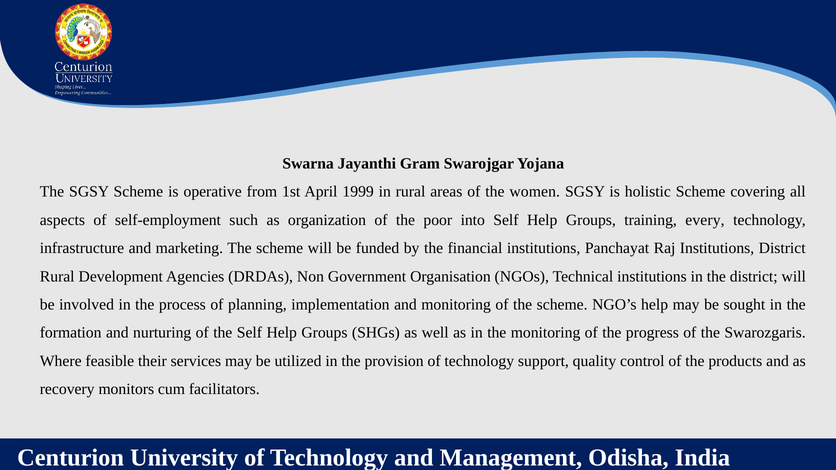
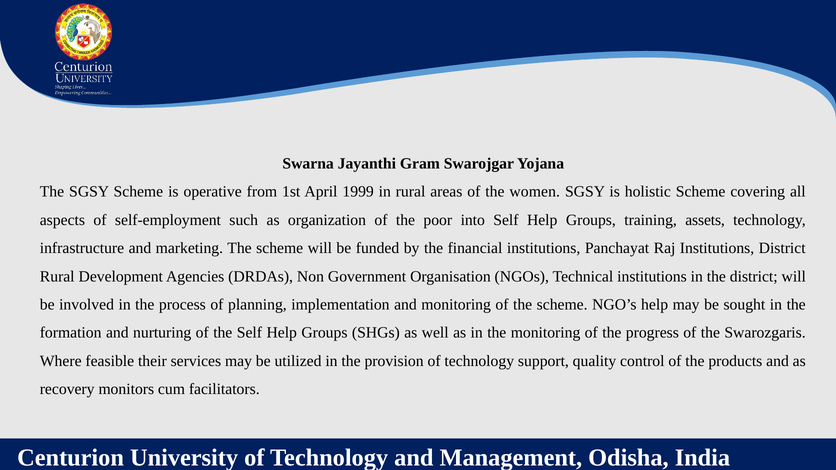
every: every -> assets (705, 220)
